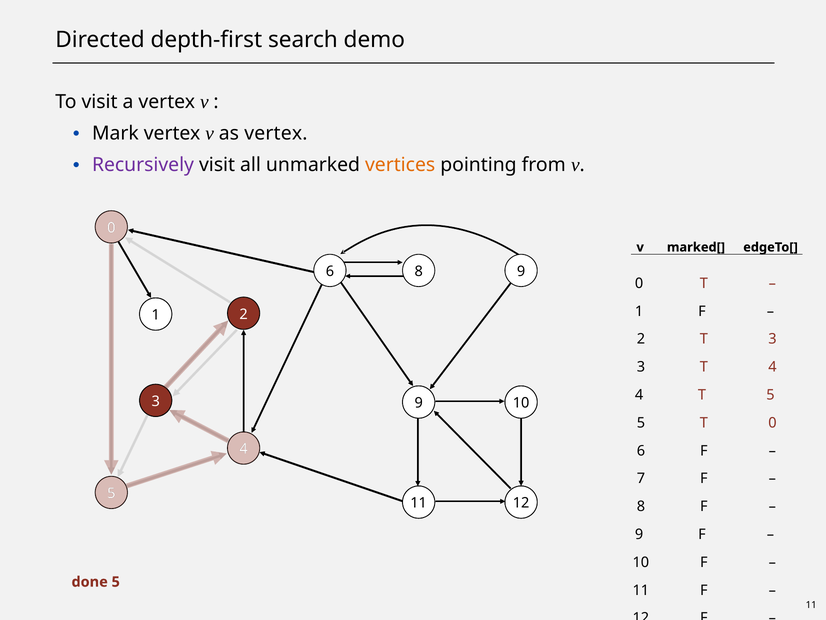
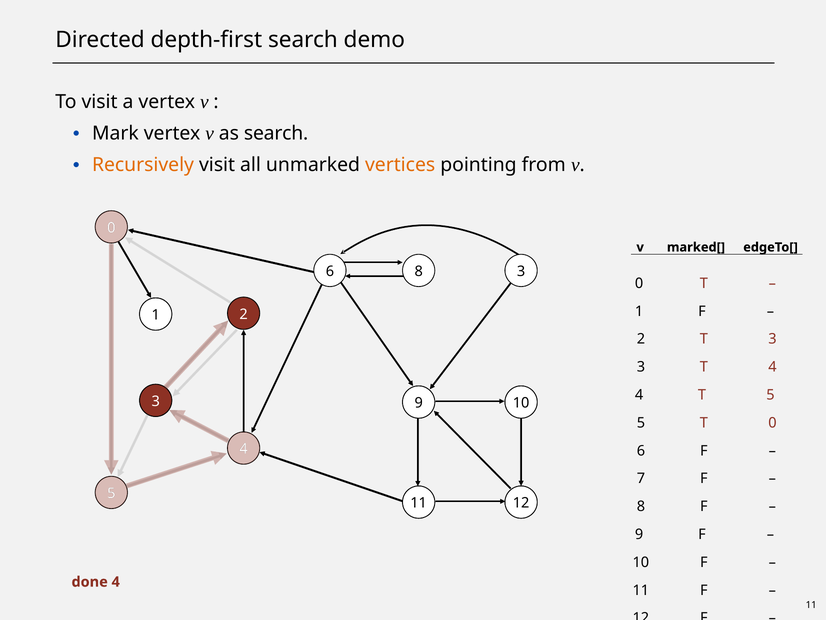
as vertex: vertex -> search (276, 133)
Recursively colour: purple -> orange (143, 165)
9: 9 -> 3 (521, 271)
done 5: 5 -> 4 (116, 581)
